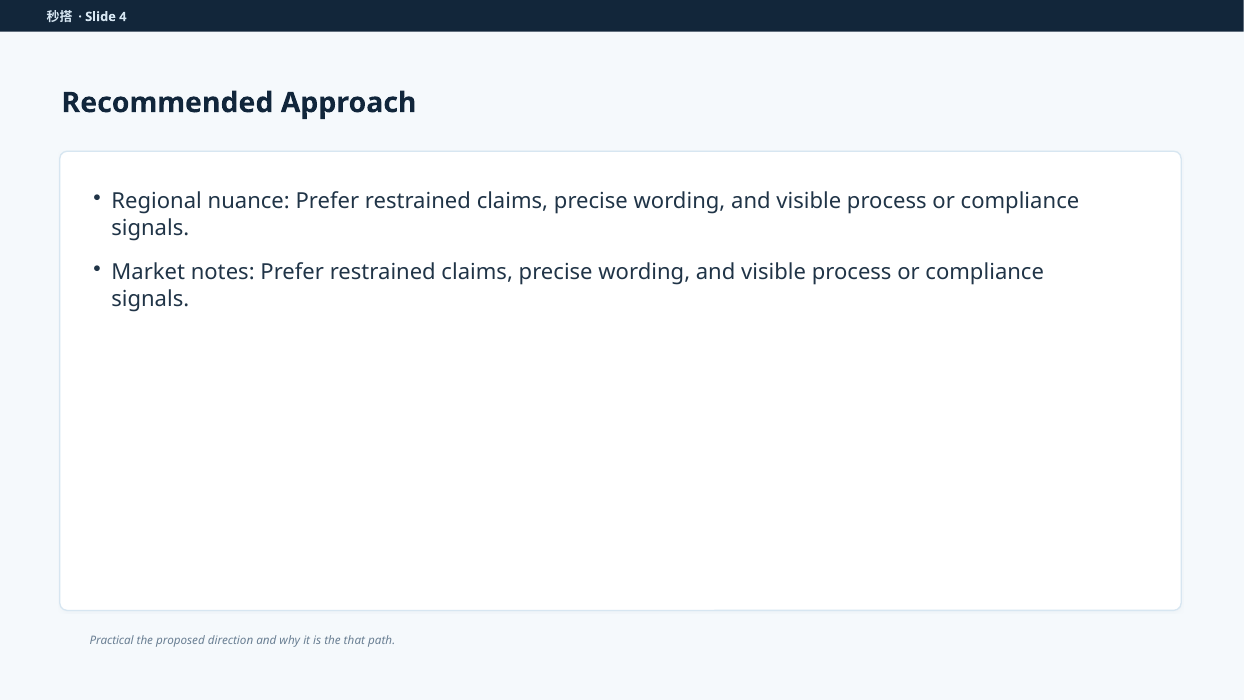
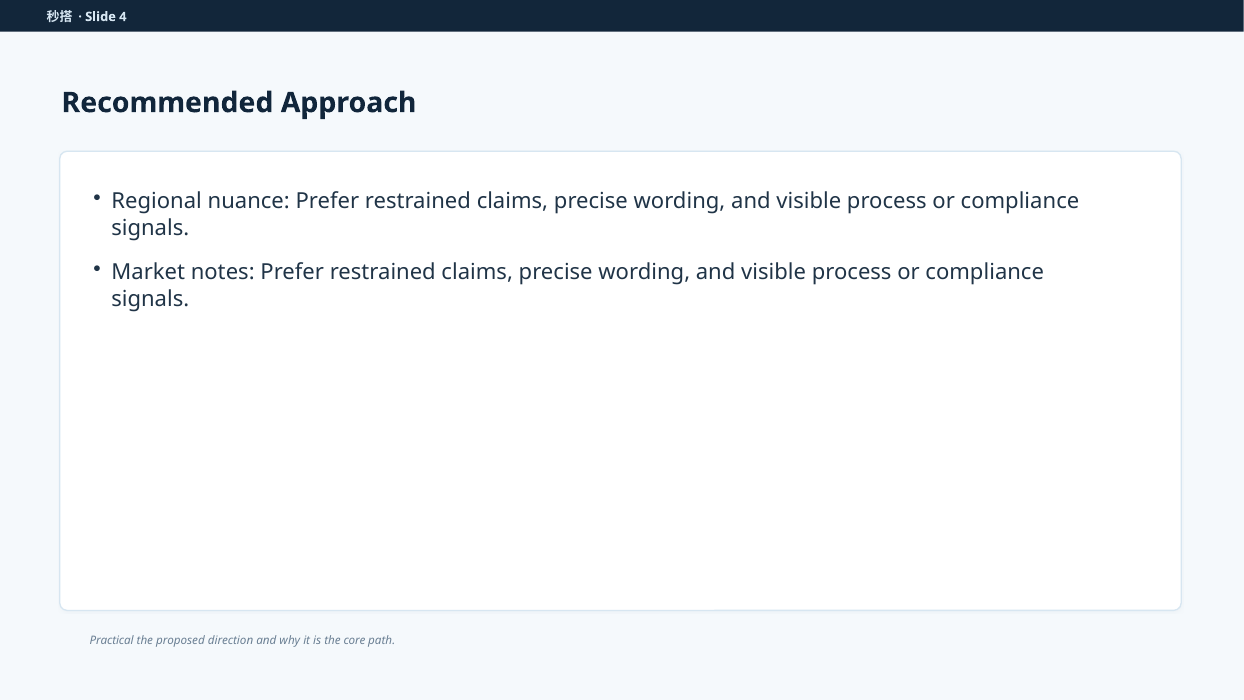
that: that -> core (355, 641)
